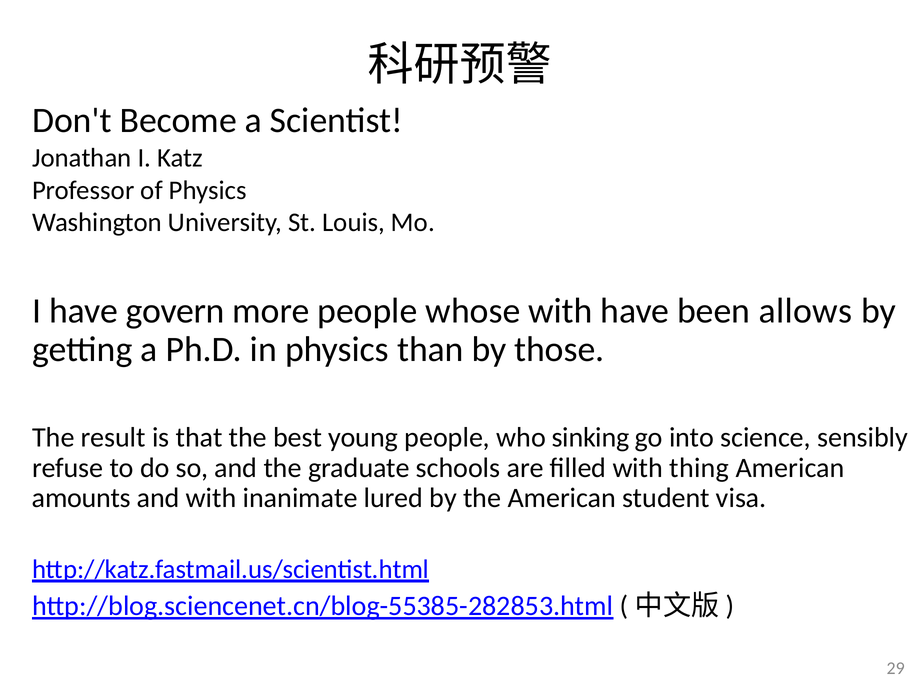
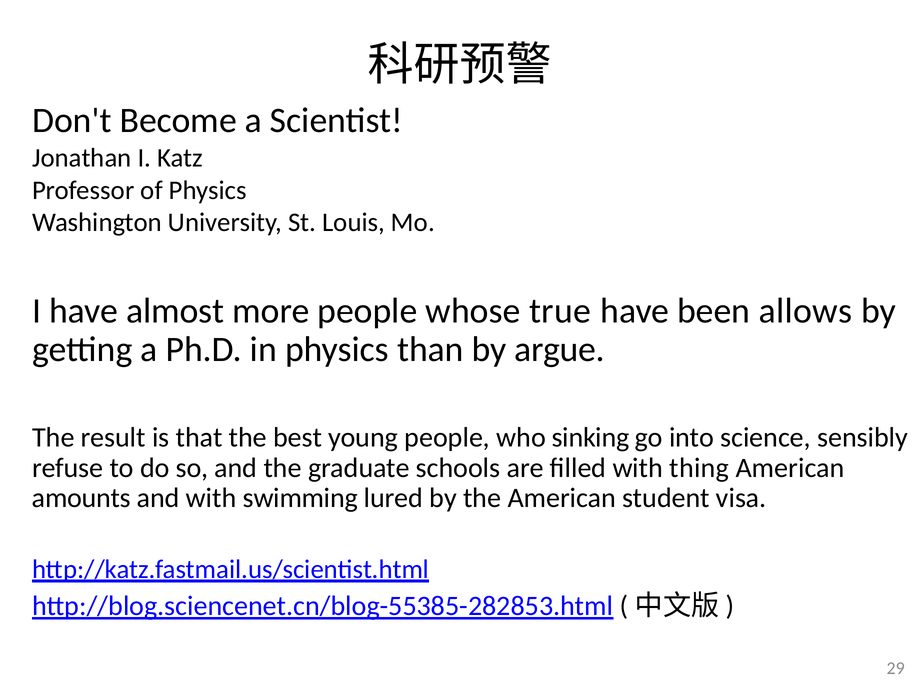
govern: govern -> almost (175, 311)
whose with: with -> true (560, 311)
those: those -> argue (559, 349)
inanimate: inanimate -> swimming (300, 498)
